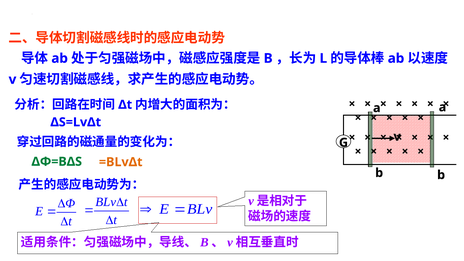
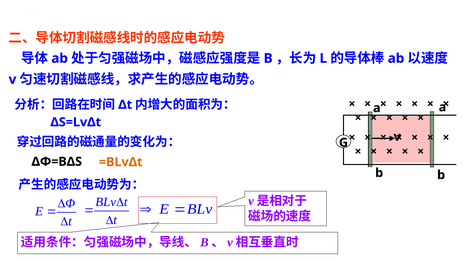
ΔΦ=BΔS colour: green -> black (57, 162)
